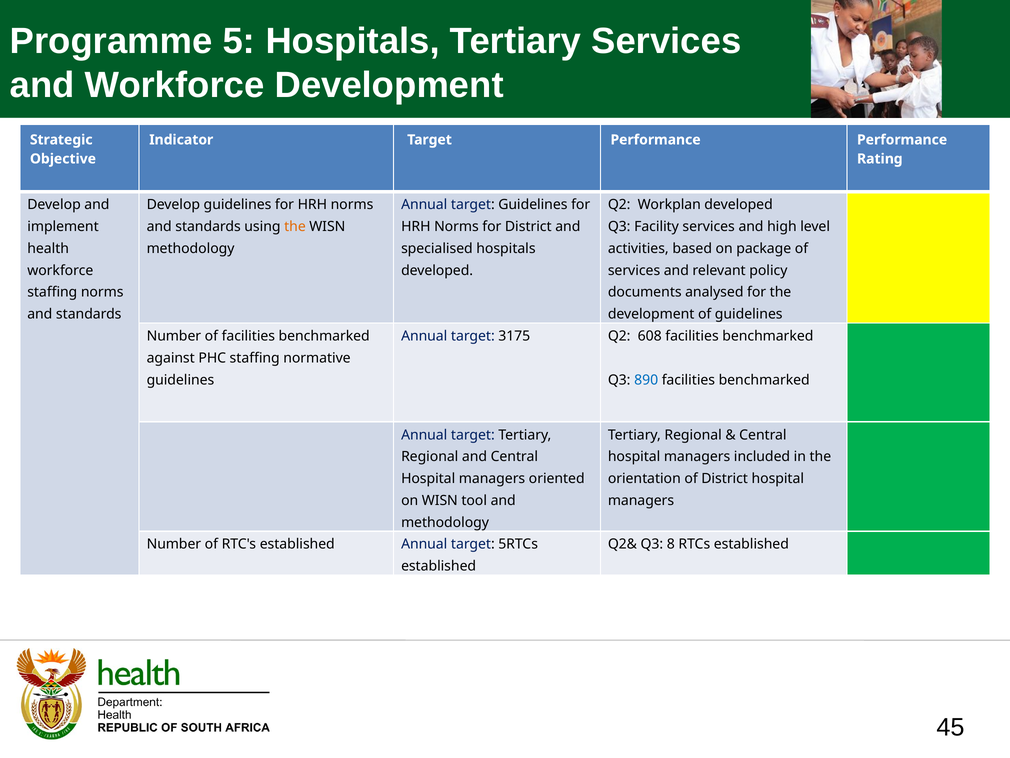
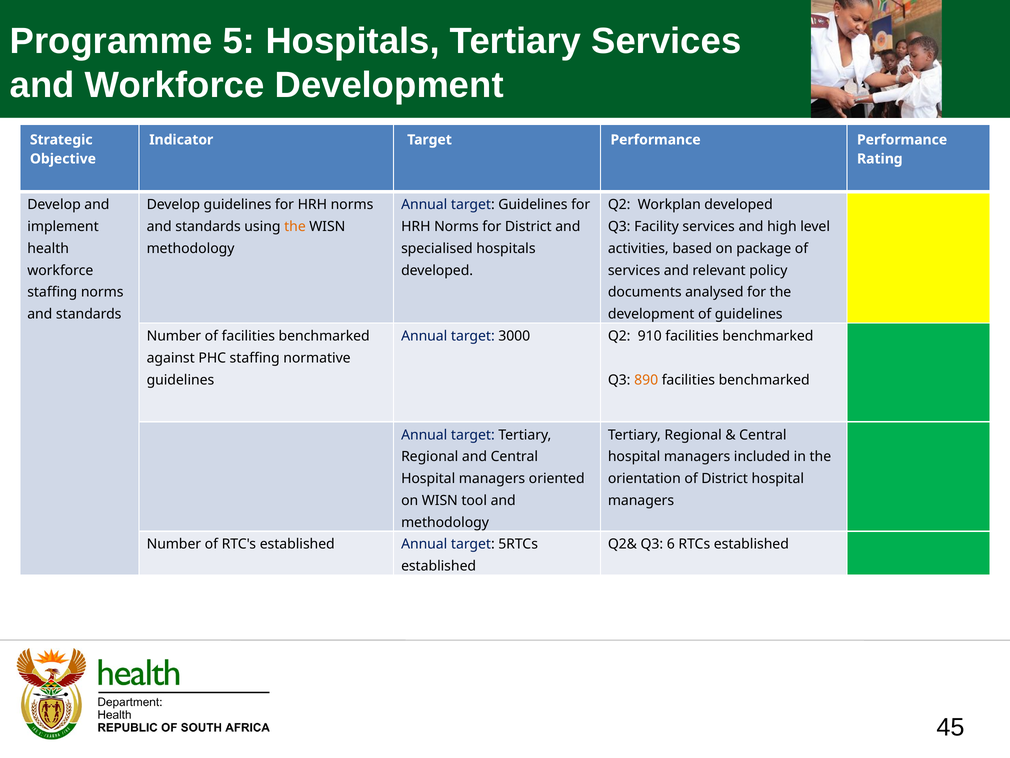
3175: 3175 -> 3000 (514, 336)
608: 608 -> 910 (650, 336)
890 colour: blue -> orange (646, 380)
8: 8 -> 6 (671, 544)
